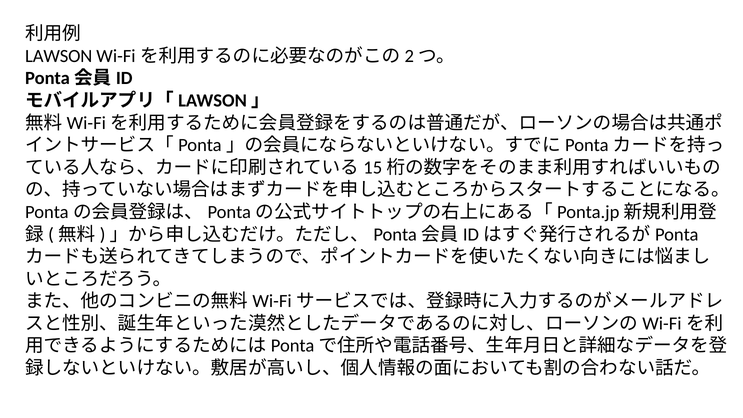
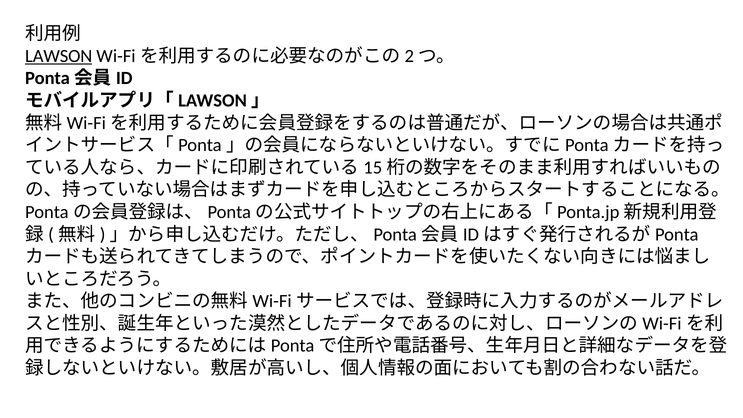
LAWSON underline: none -> present (59, 56)
